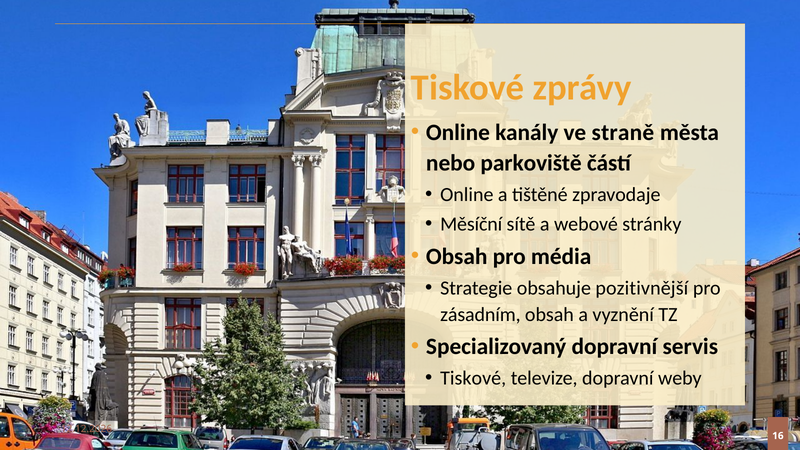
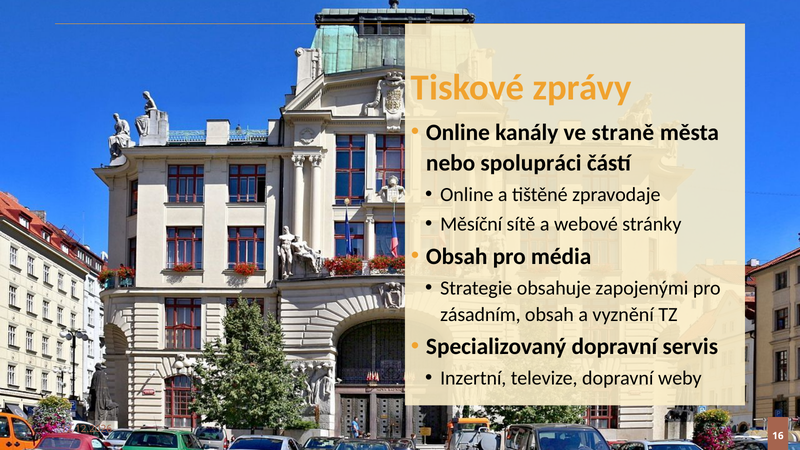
parkoviště: parkoviště -> spolupráci (531, 163)
pozitivnější: pozitivnější -> zapojenými (642, 288)
Tiskové: Tiskové -> Inzertní (473, 378)
